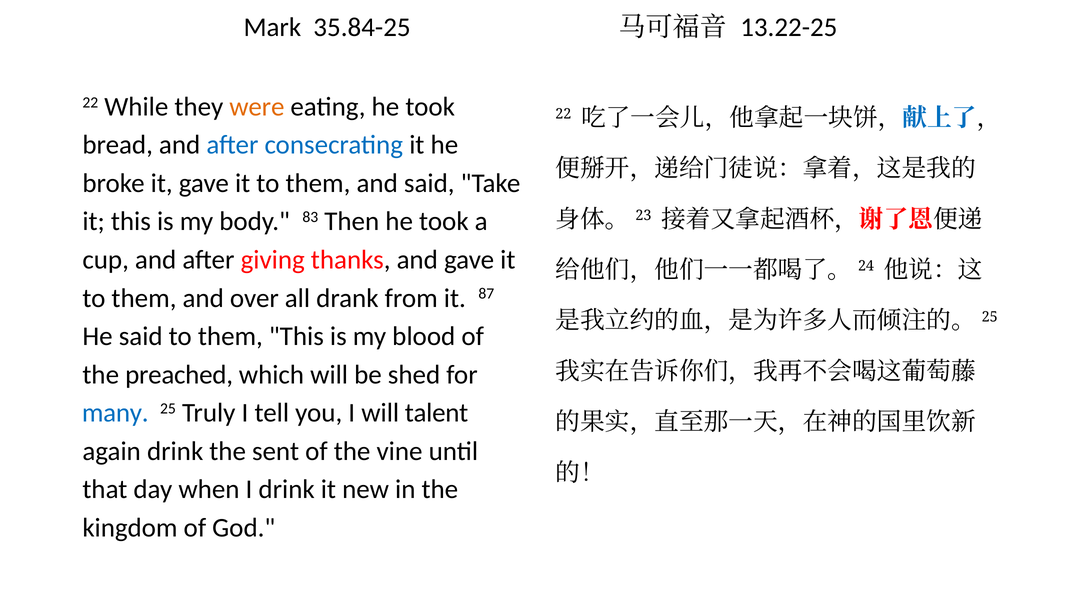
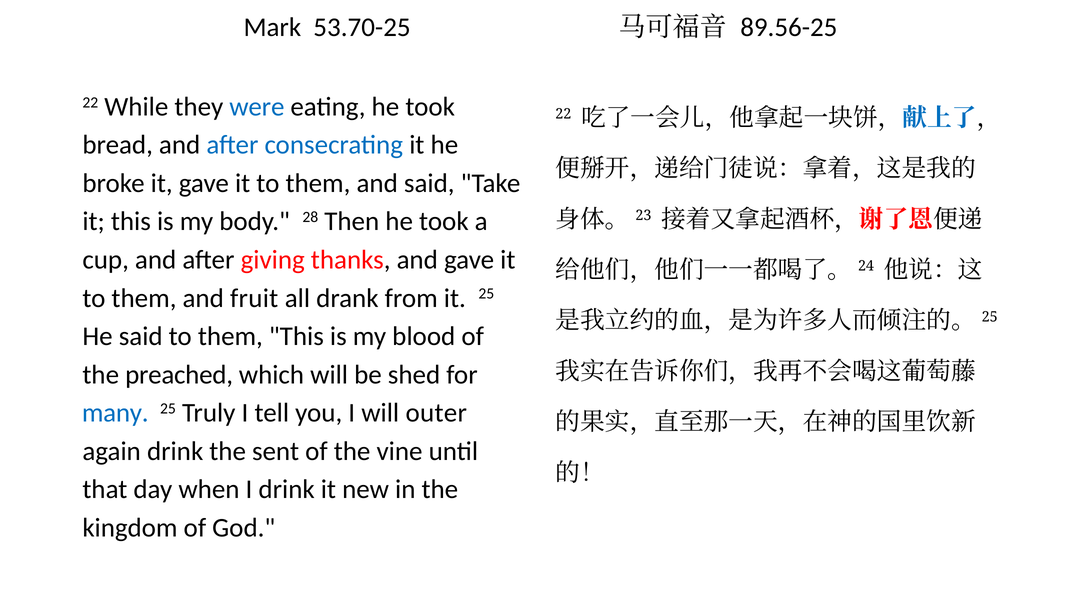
35.84-25: 35.84-25 -> 53.70-25 (362, 28)
13.22-25: 13.22-25 -> 89.56-25 (789, 28)
were colour: orange -> blue (257, 107)
83: 83 -> 28 (310, 217)
over: over -> fruit (254, 298)
it 87: 87 -> 25 (486, 294)
talent: talent -> outer (436, 413)
